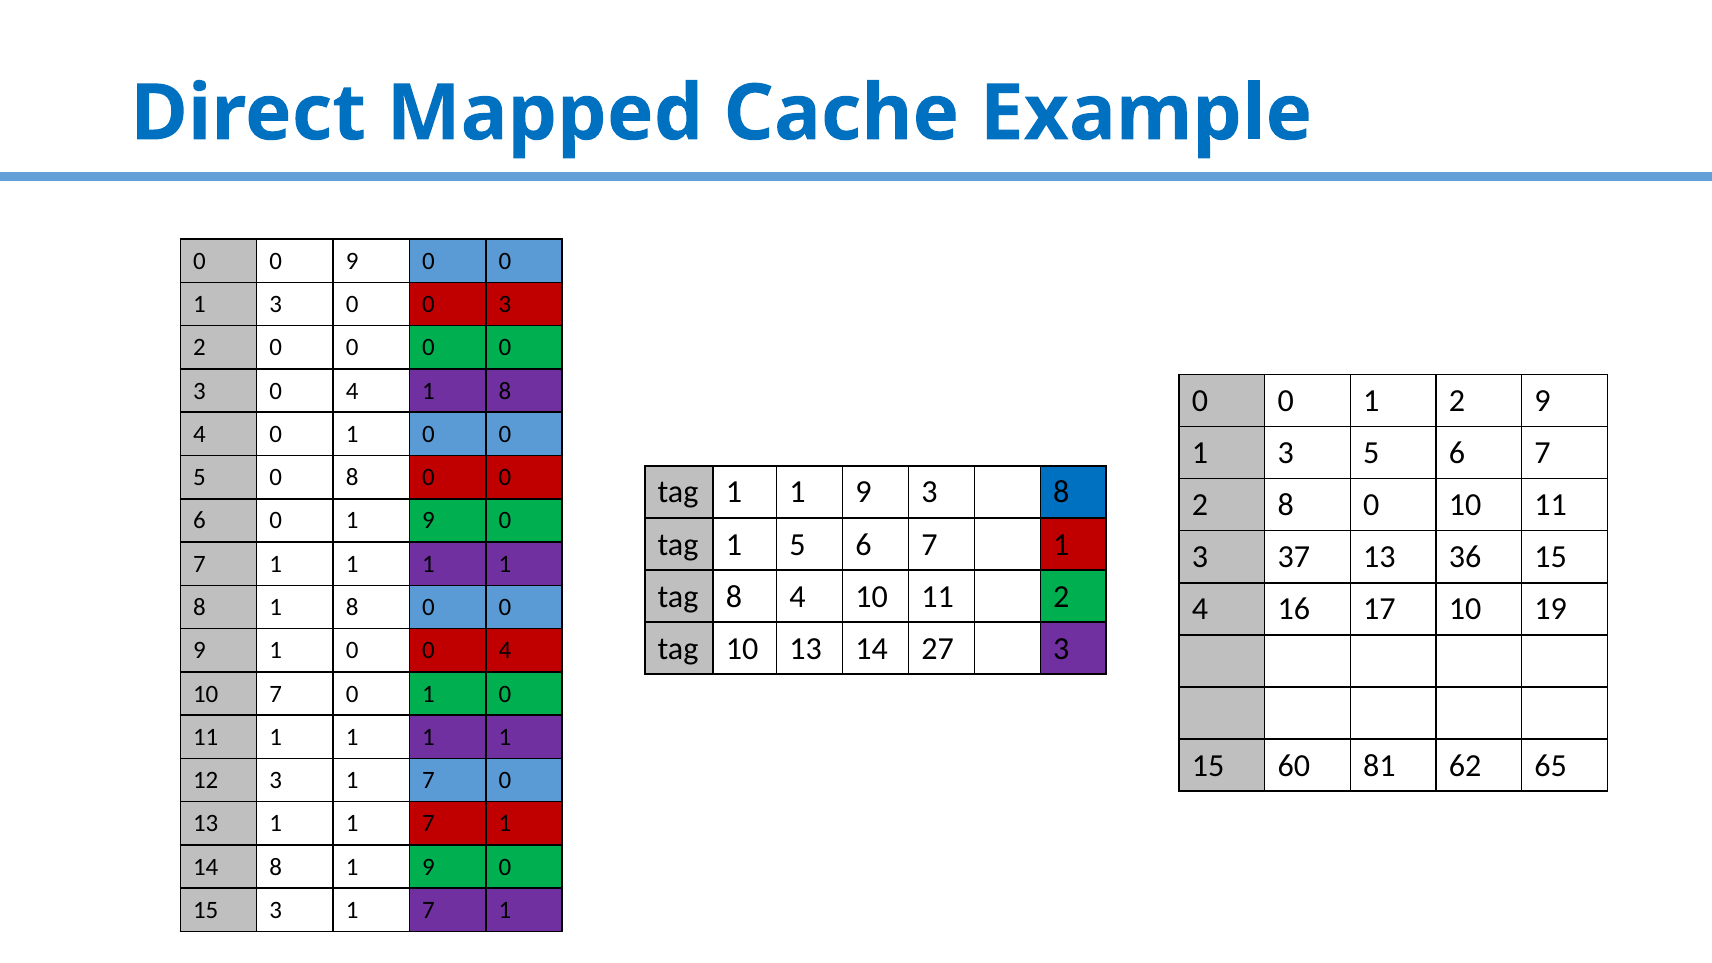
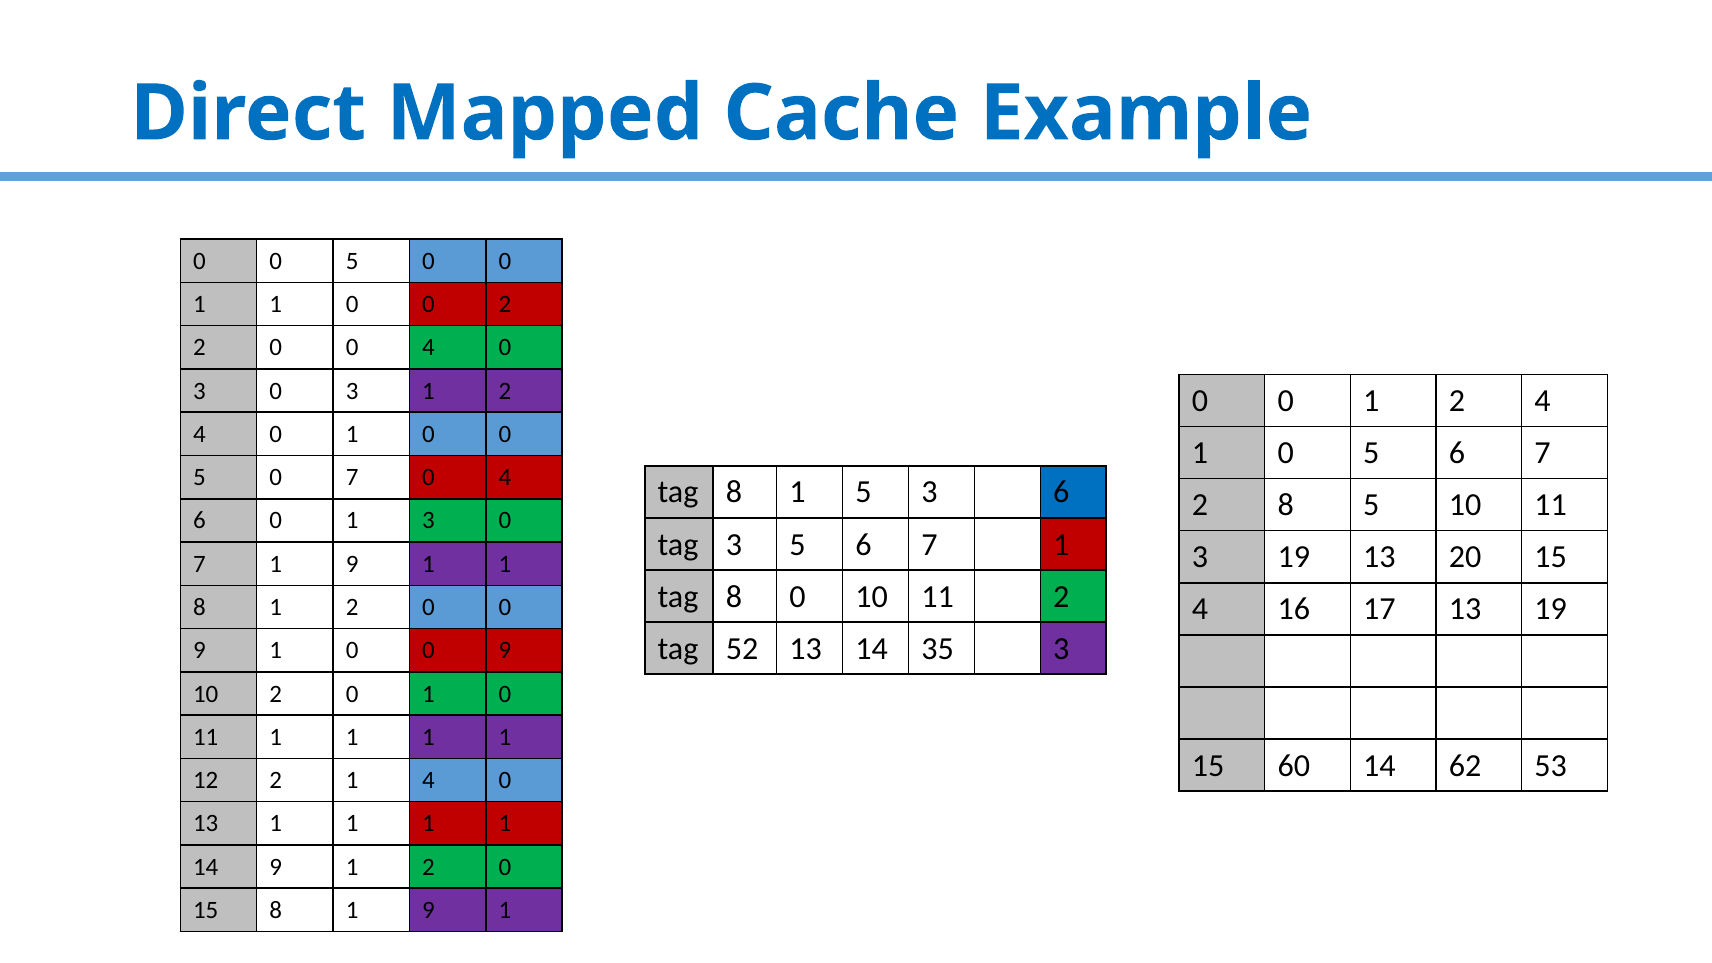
9: 9 -> 5 (352, 261)
3: 3 -> 1 (276, 304)
3: 3 -> 2 (505, 304)
2 0 0 0: 0 -> 4 (429, 348)
3 0 4: 4 -> 3 (352, 391)
8: 8 -> 2 (505, 391)
0 1 2 9: 9 -> 4 (1543, 401)
3: 3 -> 0 (1286, 453)
5 0 8: 8 -> 7 (352, 477)
0: 0 -> 4 (505, 477)
1: 1 -> 8 (734, 492)
9: 9 -> 5 (863, 492)
3 8: 8 -> 6 (1061, 492)
2 8 0: 0 -> 5 (1371, 505)
0 1 9: 9 -> 3 (429, 521)
1: 1 -> 3 (734, 544)
3 37: 37 -> 19 (1294, 557)
36: 36 -> 20 (1465, 557)
7 1 1: 1 -> 9 (352, 564)
tag 8 4: 4 -> 0 (798, 597)
17 10: 10 -> 13 (1465, 609)
8 1 8: 8 -> 2 (352, 607)
tag 10: 10 -> 52 (742, 649)
27: 27 -> 35 (938, 649)
1 0 0 4: 4 -> 9 (505, 651)
10 7: 7 -> 2 (276, 694)
60 81: 81 -> 14 (1379, 765)
65: 65 -> 53 (1551, 765)
12 3: 3 -> 2 (276, 780)
7: 7 -> 4 (429, 780)
13 1 1 7: 7 -> 1 (429, 824)
14 8: 8 -> 9 (276, 867)
9: 9 -> 2 (429, 867)
15 3: 3 -> 8 (276, 910)
7: 7 -> 9 (429, 910)
